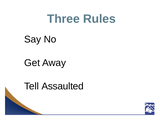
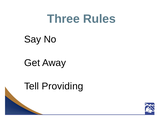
Assaulted: Assaulted -> Providing (62, 86)
